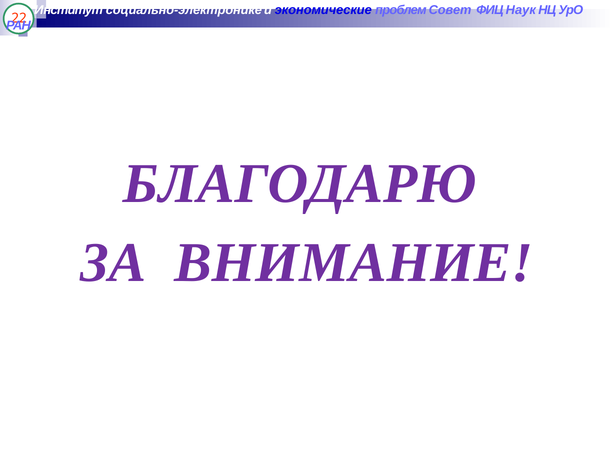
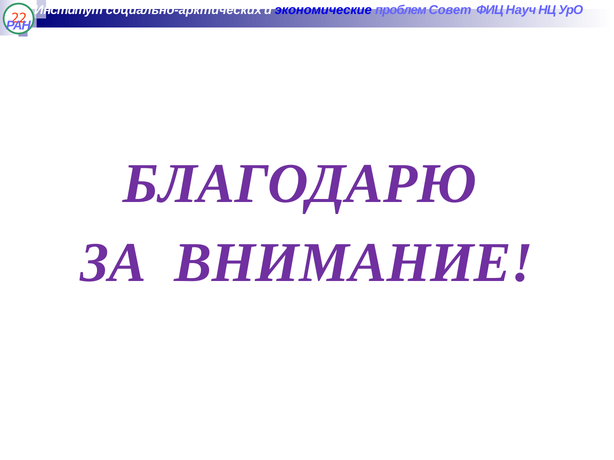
социально-электронике: социально-электронике -> социально-арктических (184, 10)
Наук: Наук -> Науч (521, 10)
